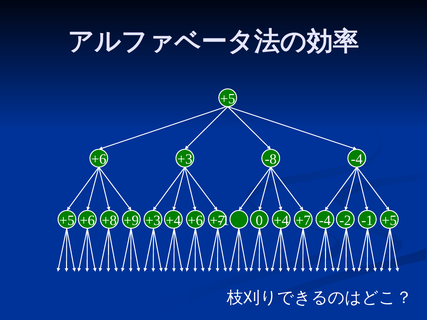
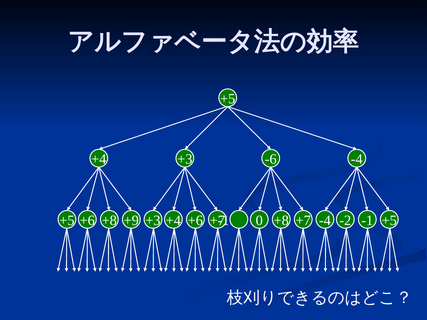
+6: +6 -> +4 (99, 159)
-8: -8 -> -6 (271, 159)
0 +4: +4 -> +8 (281, 221)
